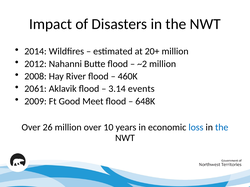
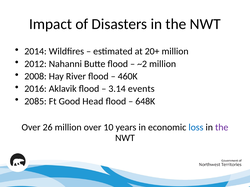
2061: 2061 -> 2016 (36, 89)
2009: 2009 -> 2085 (36, 102)
Meet: Meet -> Head (93, 102)
the colour: blue -> purple (222, 128)
